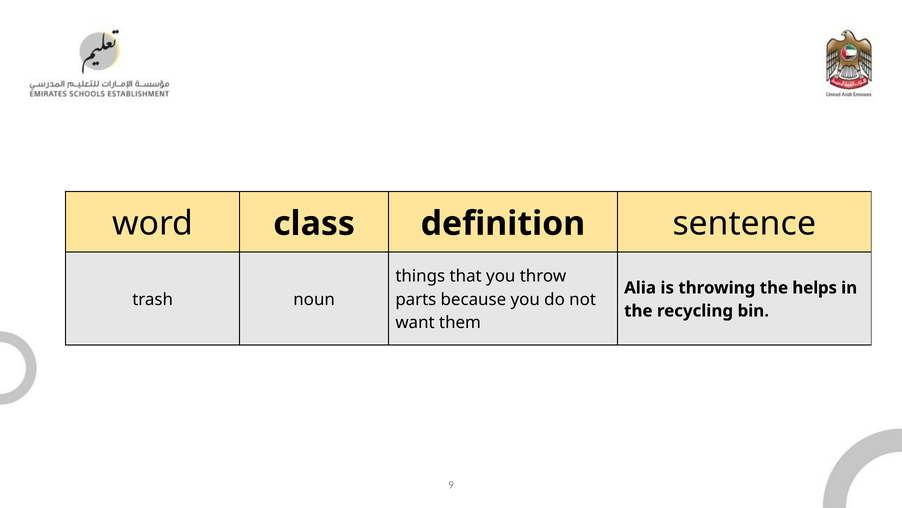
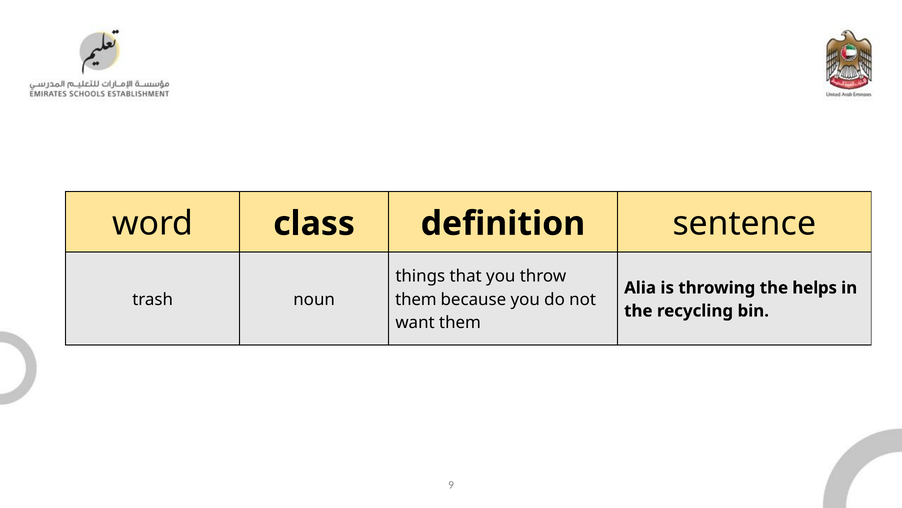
parts: parts -> them (416, 299)
